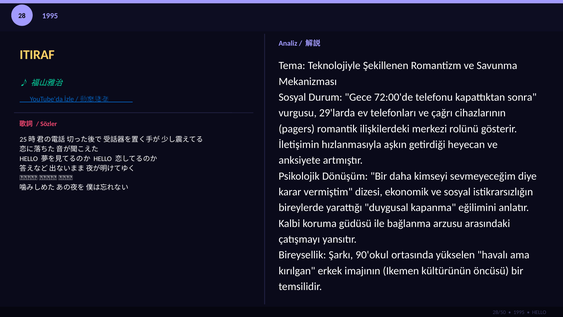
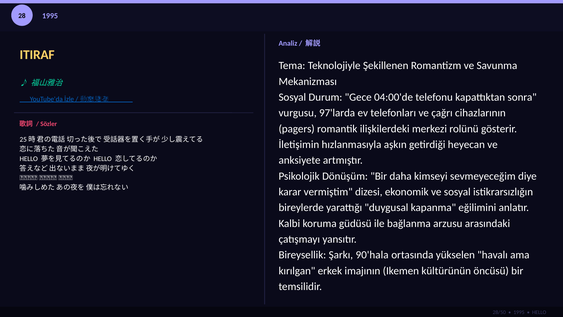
72:00'de: 72:00'de -> 04:00'de (394, 97)
29'larda: 29'larda -> 97'larda (337, 113)
90'okul: 90'okul -> 90'hala (372, 255)
